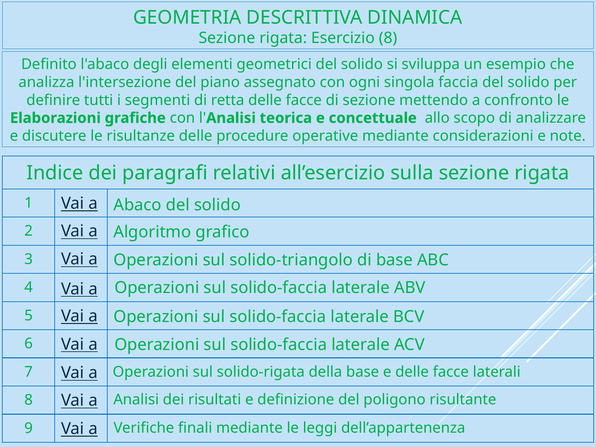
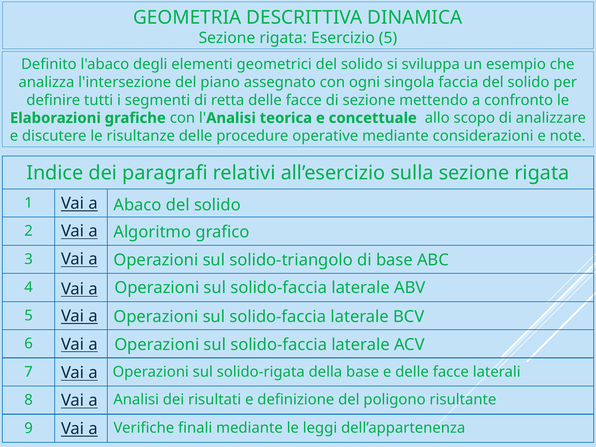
Esercizio 8: 8 -> 5 (388, 38)
